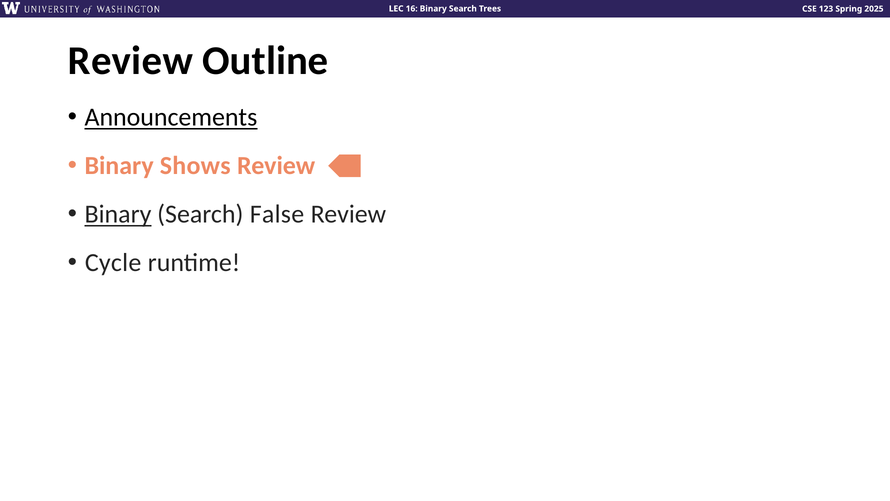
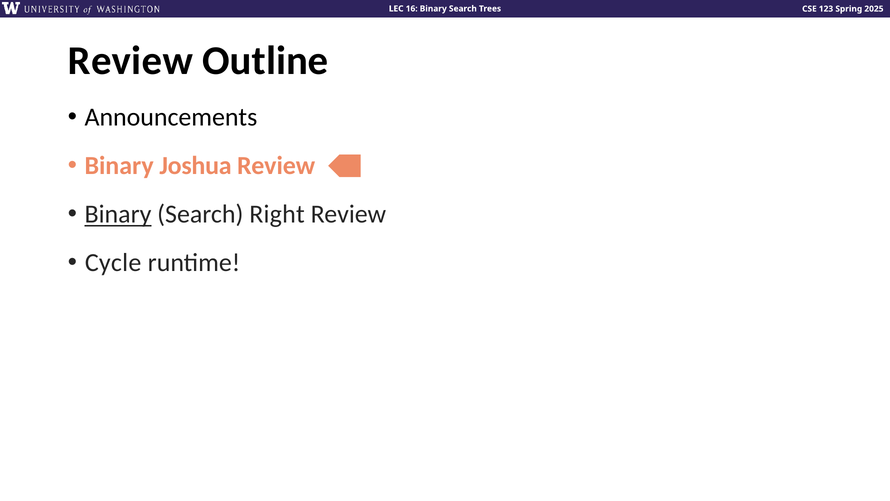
Announcements underline: present -> none (171, 117)
Shows: Shows -> Joshua (195, 166)
False: False -> Right (277, 214)
